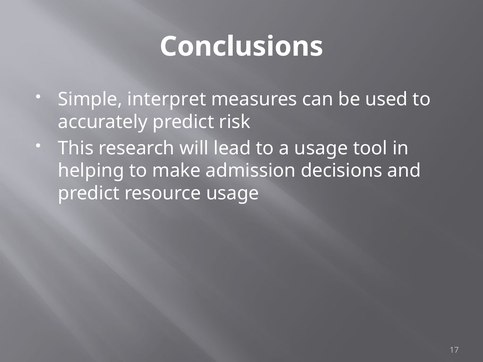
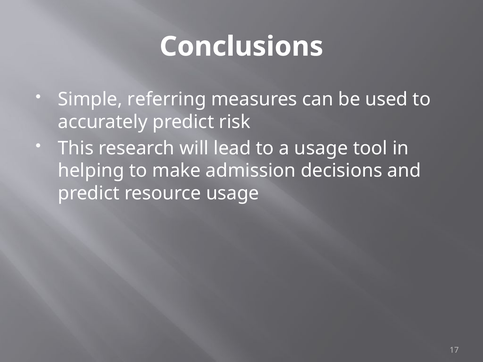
interpret: interpret -> referring (167, 99)
